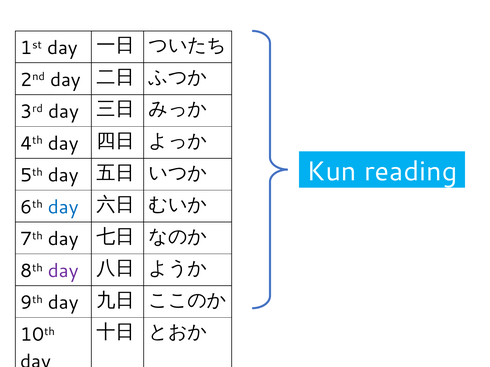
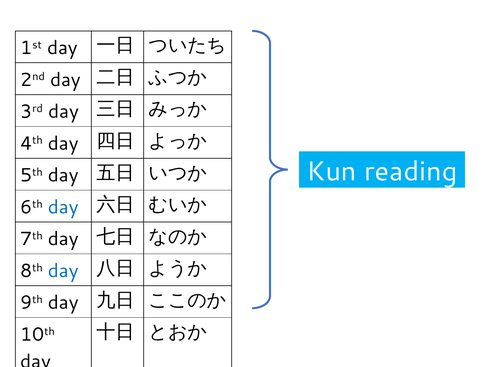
day colour: purple -> blue (63, 271)
